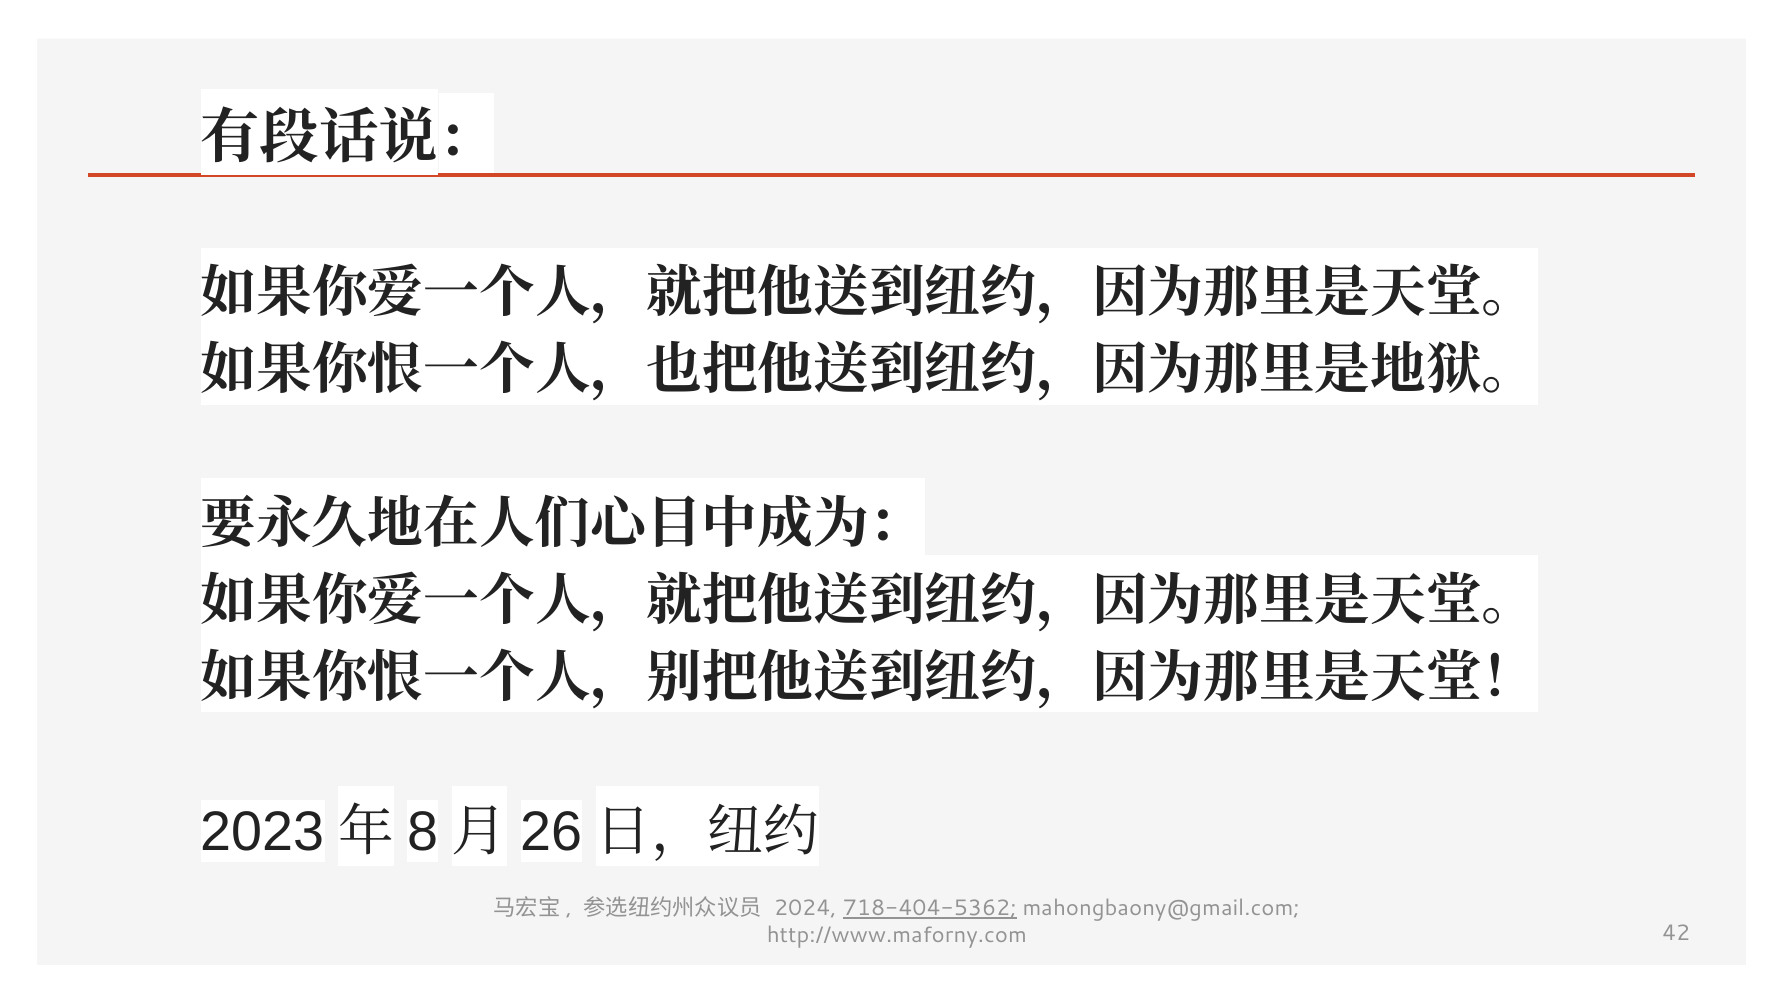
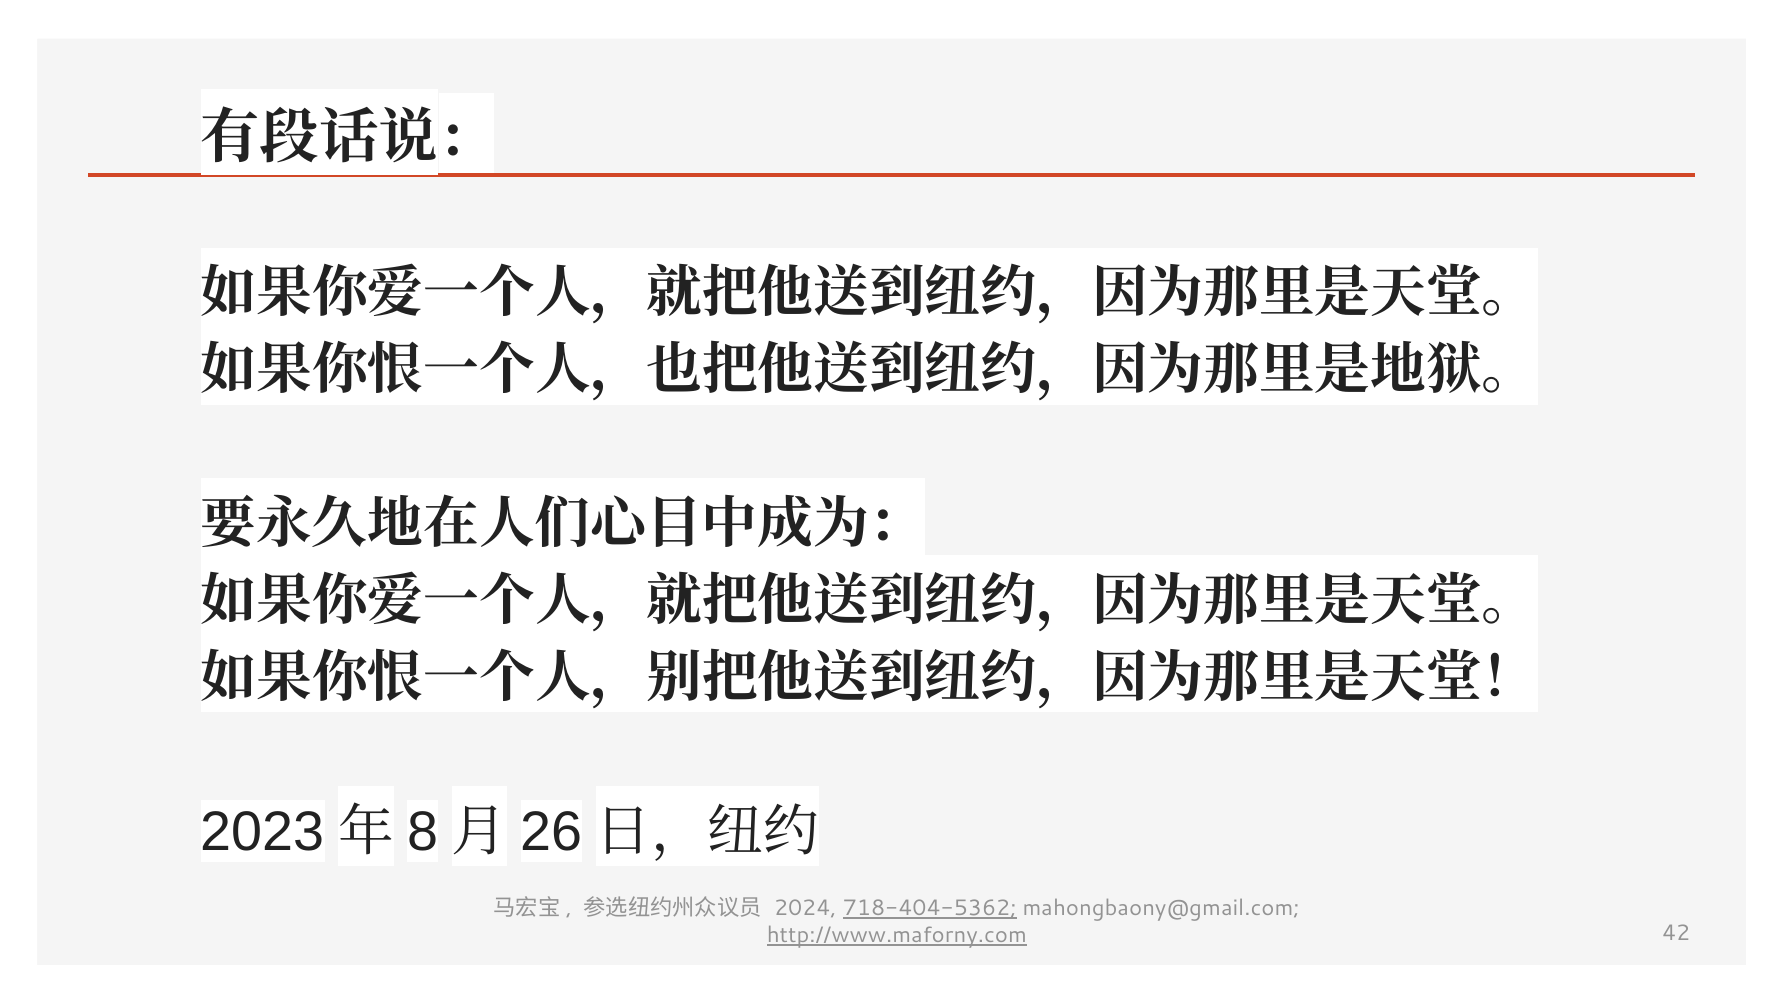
http://www.maforny.com underline: none -> present (897, 935)
